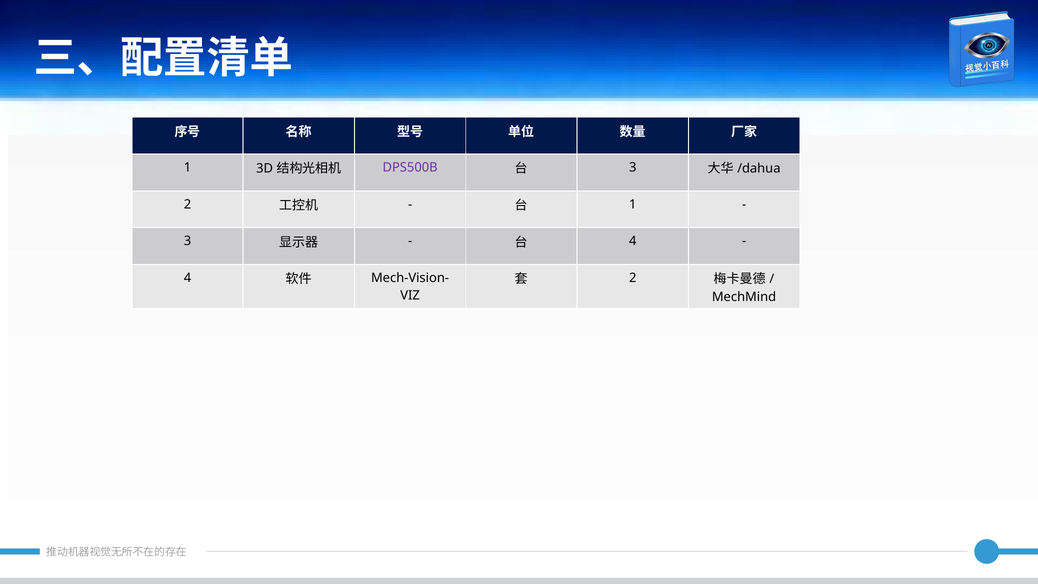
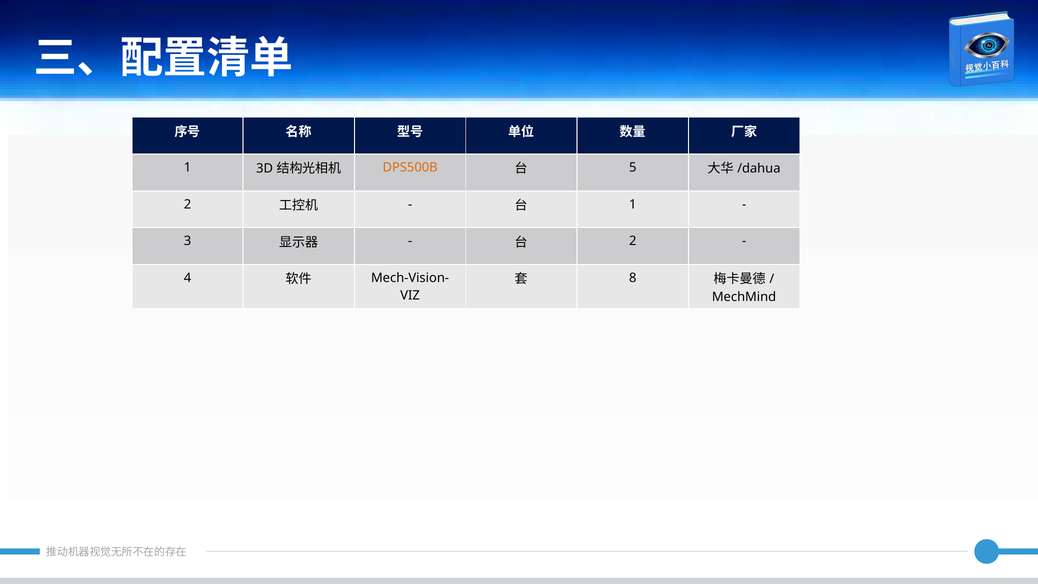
DPS500B colour: purple -> orange (410, 168)
3: 3 -> 5 (633, 168)
4: 4 -> 2 (633, 241)
2: 2 -> 8 (633, 278)
